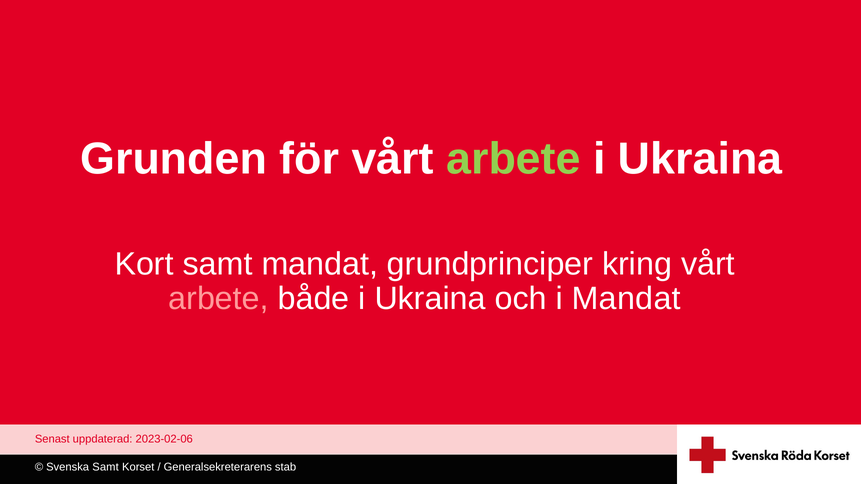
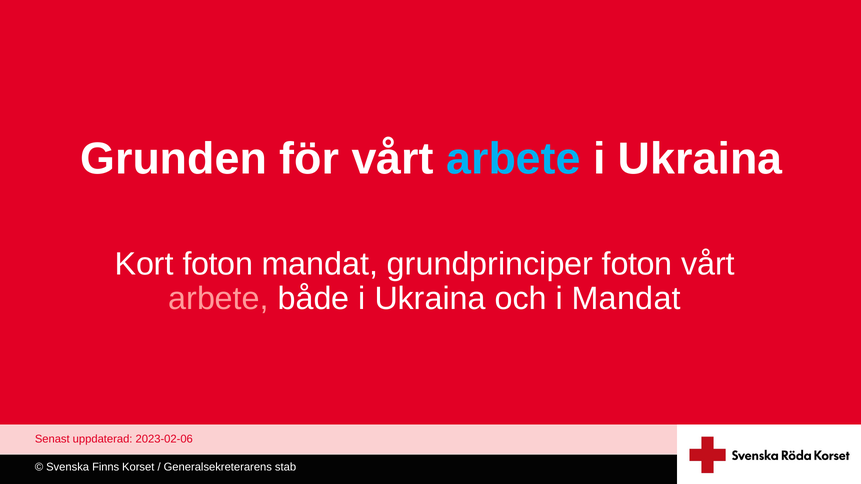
arbete colour: light green -> light blue (513, 159)
Kort samt: samt -> foton (218, 264)
grundprinciper kring: kring -> foton (637, 264)
Svenska Samt: Samt -> Finns (106, 468)
